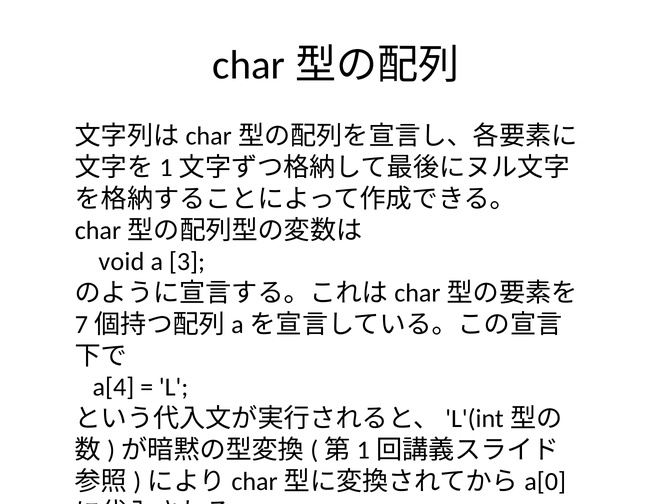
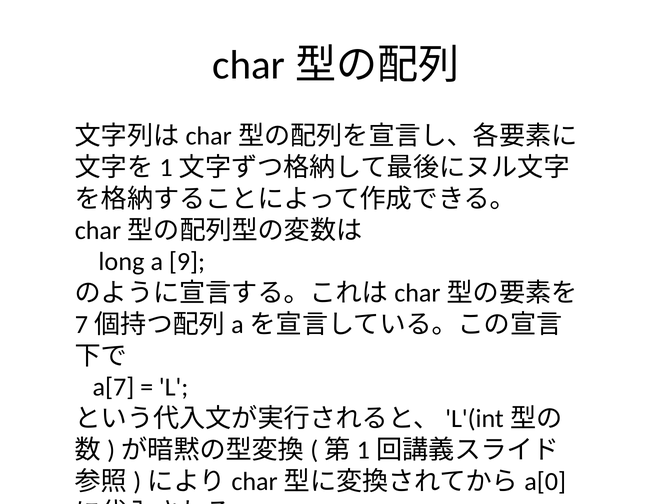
void: void -> long (121, 262)
3: 3 -> 9 (187, 262)
a[4: a[4 -> a[7 (113, 387)
